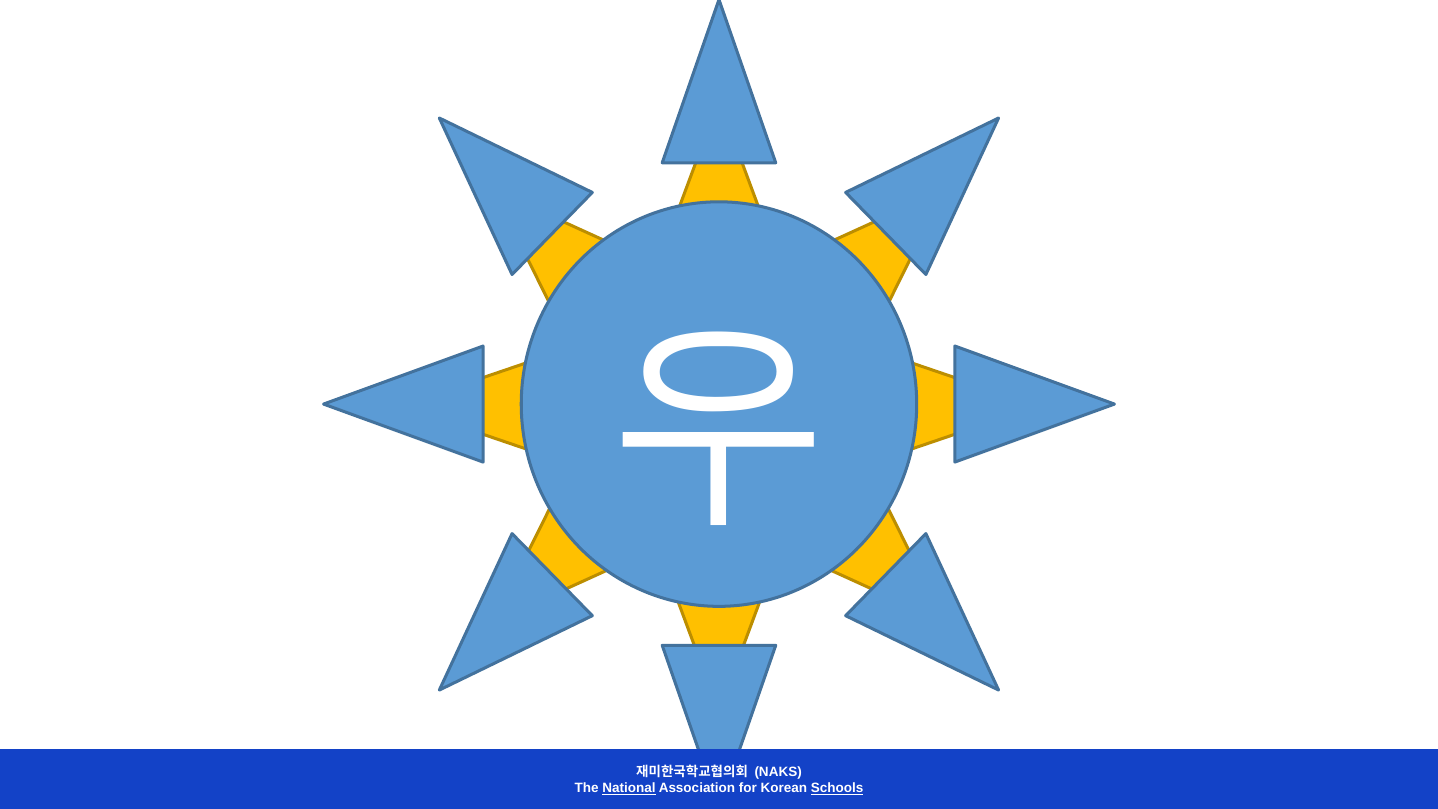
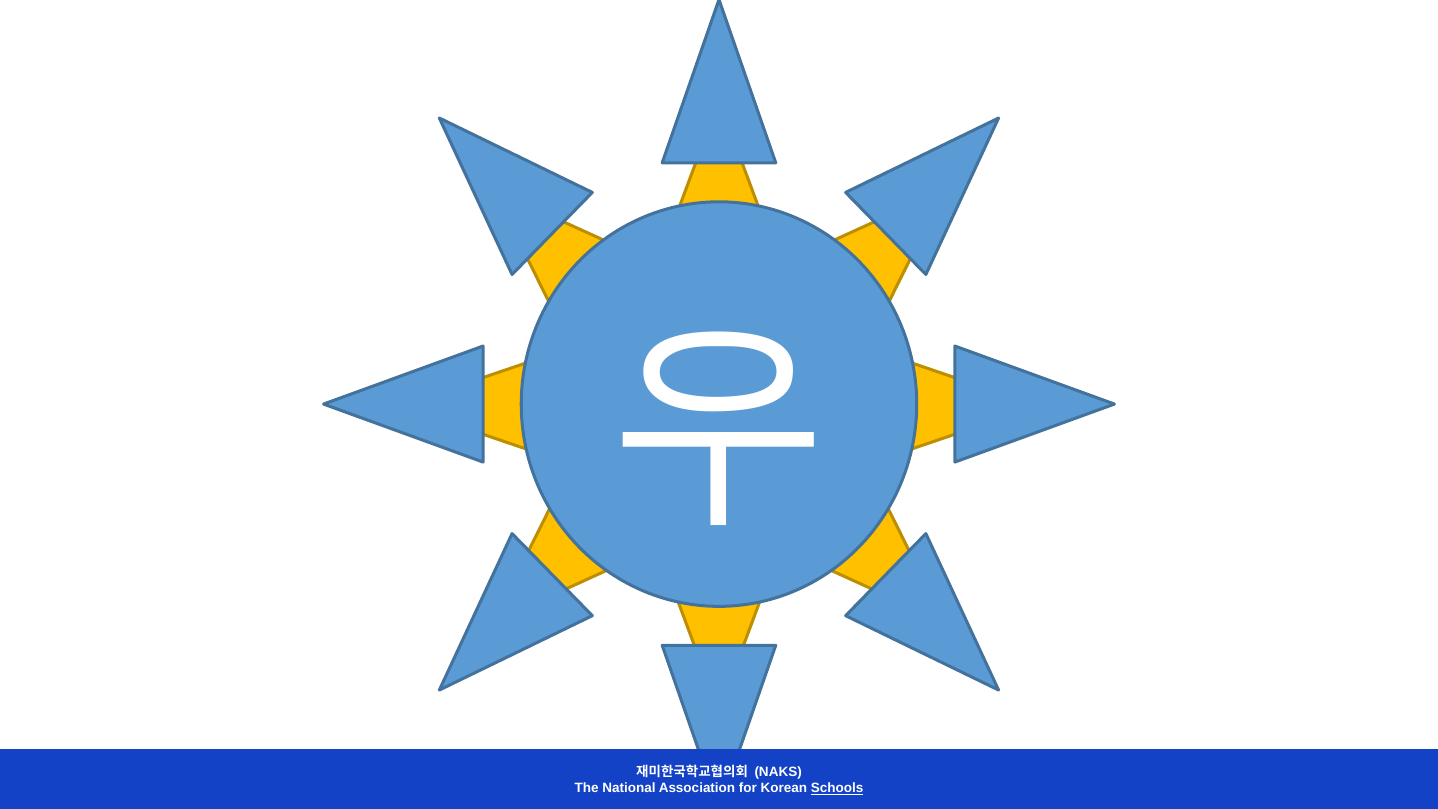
National underline: present -> none (629, 788)
